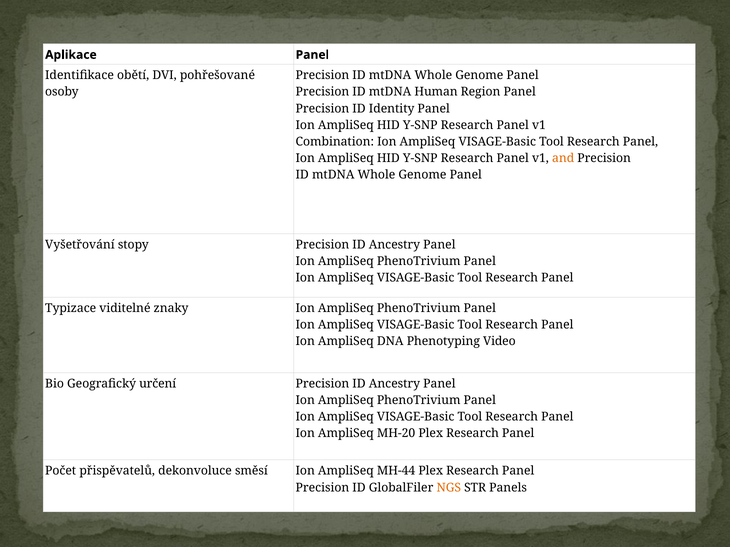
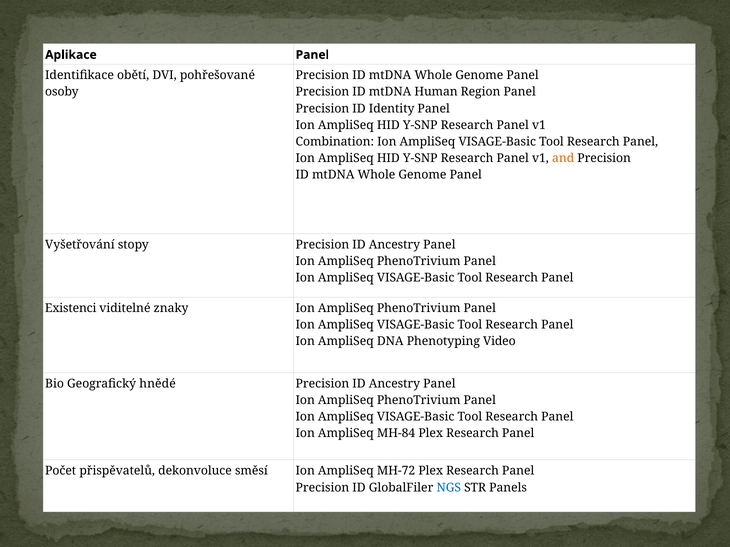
Typizace: Typizace -> Existenci (71, 309)
určení: určení -> hnědé (158, 384)
MH-20: MH-20 -> MH-84 (396, 434)
MH-44: MH-44 -> MH-72 (396, 471)
NGS colour: orange -> blue (449, 488)
